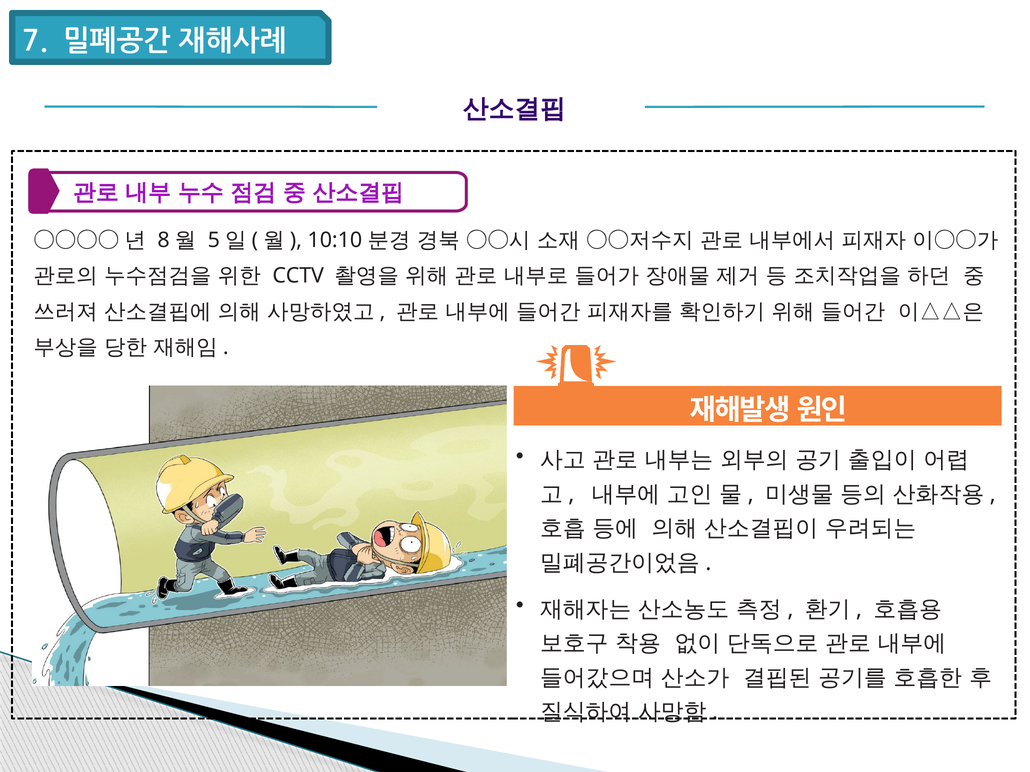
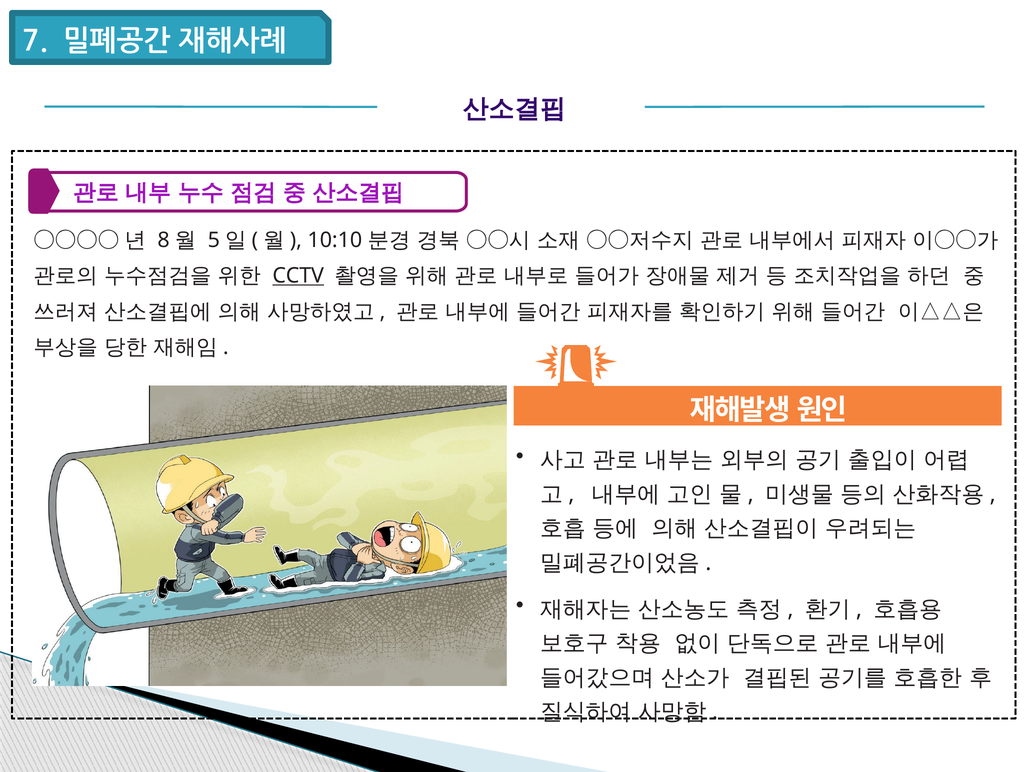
CCTV underline: none -> present (298, 276)
